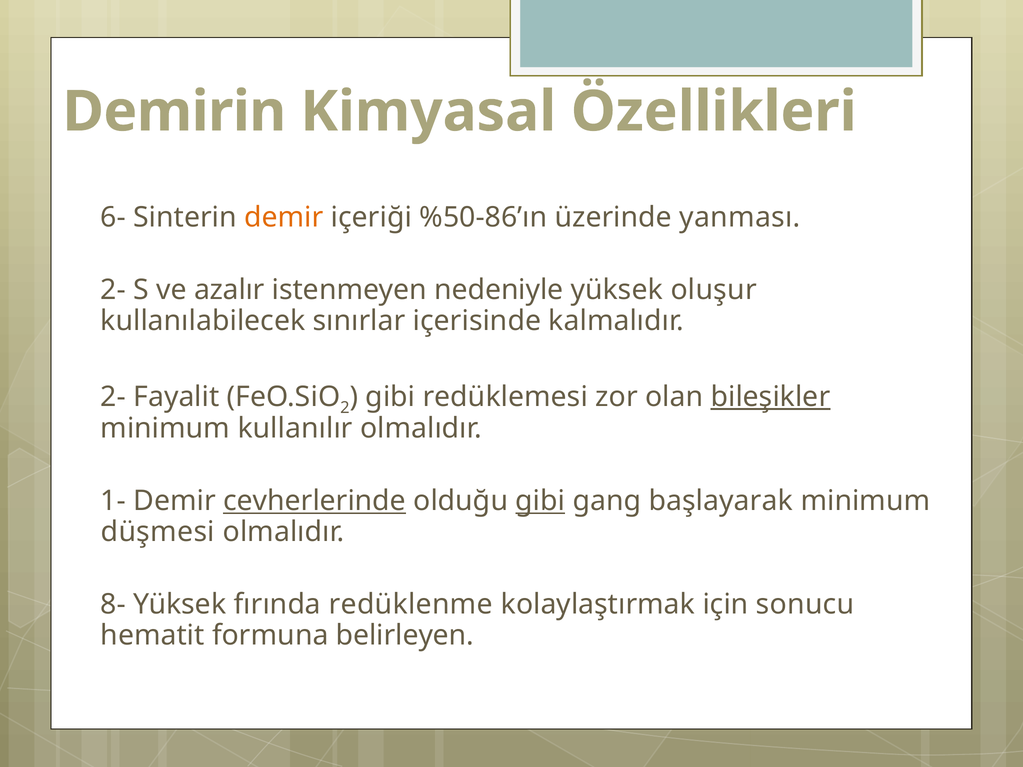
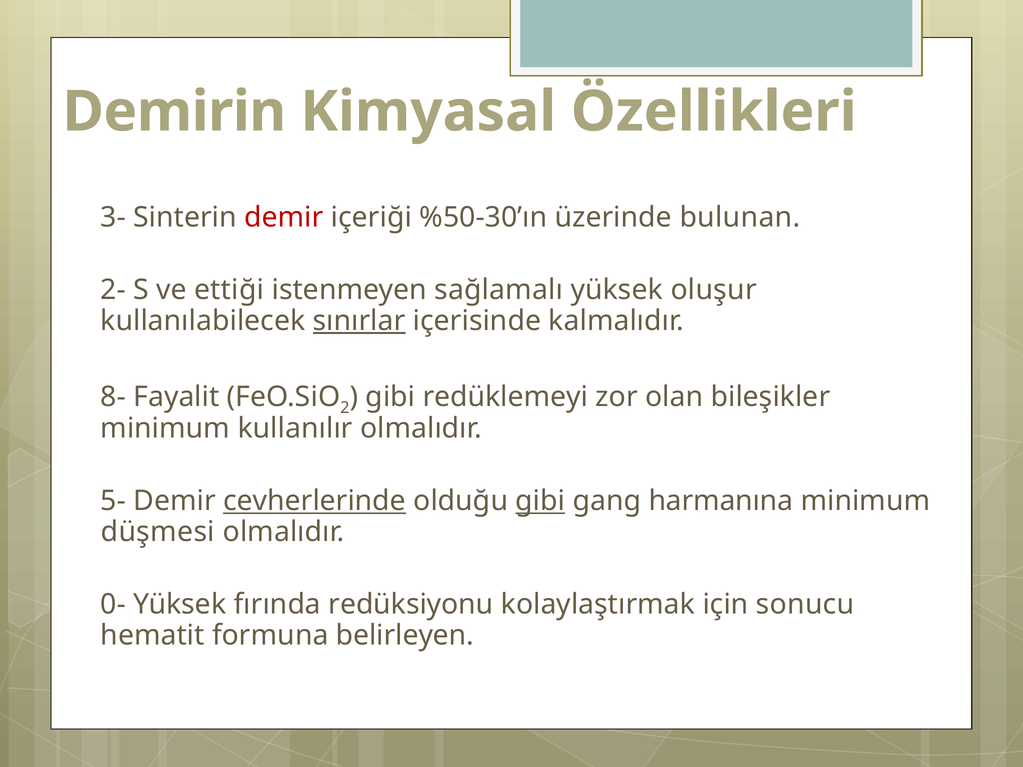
6-: 6- -> 3- (113, 217)
demir colour: orange -> red (284, 217)
%50-86’ın: %50-86’ın -> %50-30’ın (483, 217)
yanması: yanması -> bulunan (740, 217)
azalır: azalır -> ettiği (229, 290)
nedeniyle: nedeniyle -> sağlamalı (499, 290)
sınırlar underline: none -> present (359, 321)
2-: 2- -> 8- (113, 397)
redüklemesi: redüklemesi -> redüklemeyi (505, 397)
bileşikler underline: present -> none (770, 397)
1-: 1- -> 5- (113, 501)
başlayarak: başlayarak -> harmanına (721, 501)
8-: 8- -> 0- (113, 605)
redüklenme: redüklenme -> redüksiyonu (411, 605)
